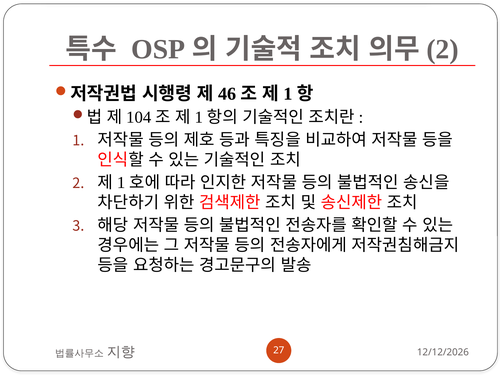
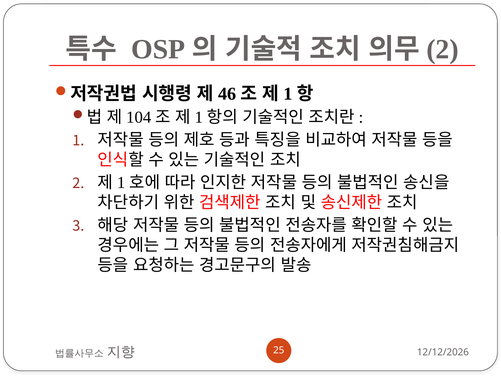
27: 27 -> 25 (279, 350)
